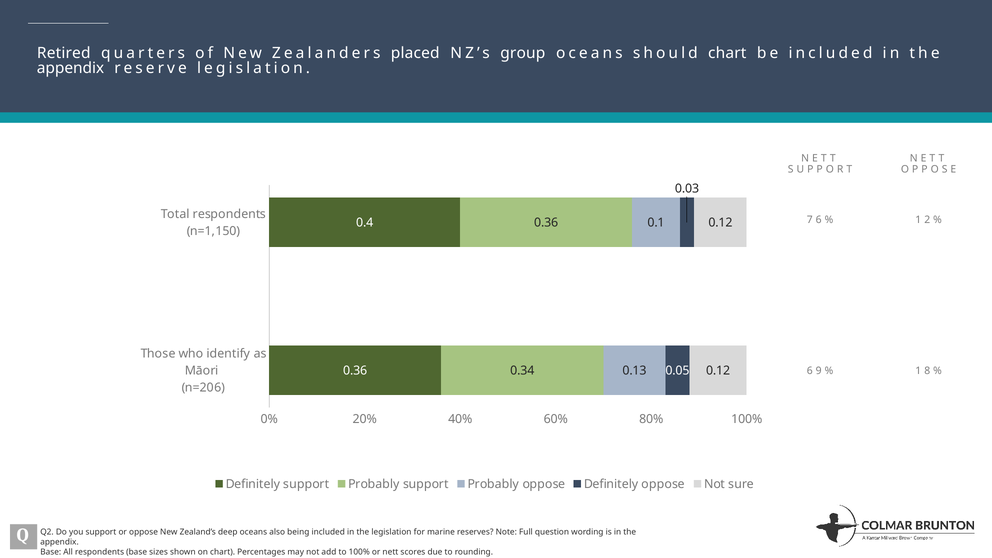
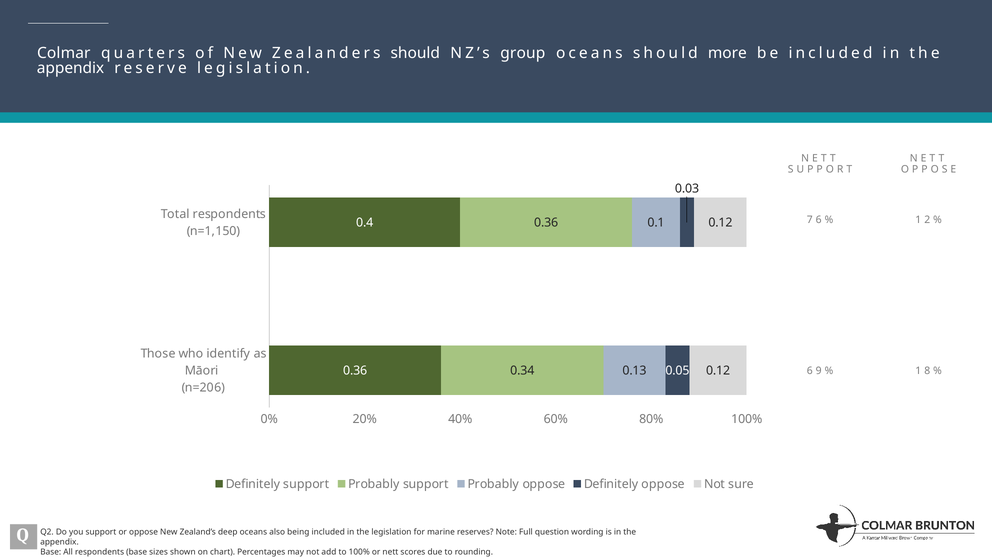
Retired: Retired -> Colmar (64, 53)
Zealanders placed: placed -> should (415, 53)
should chart: chart -> more (727, 53)
